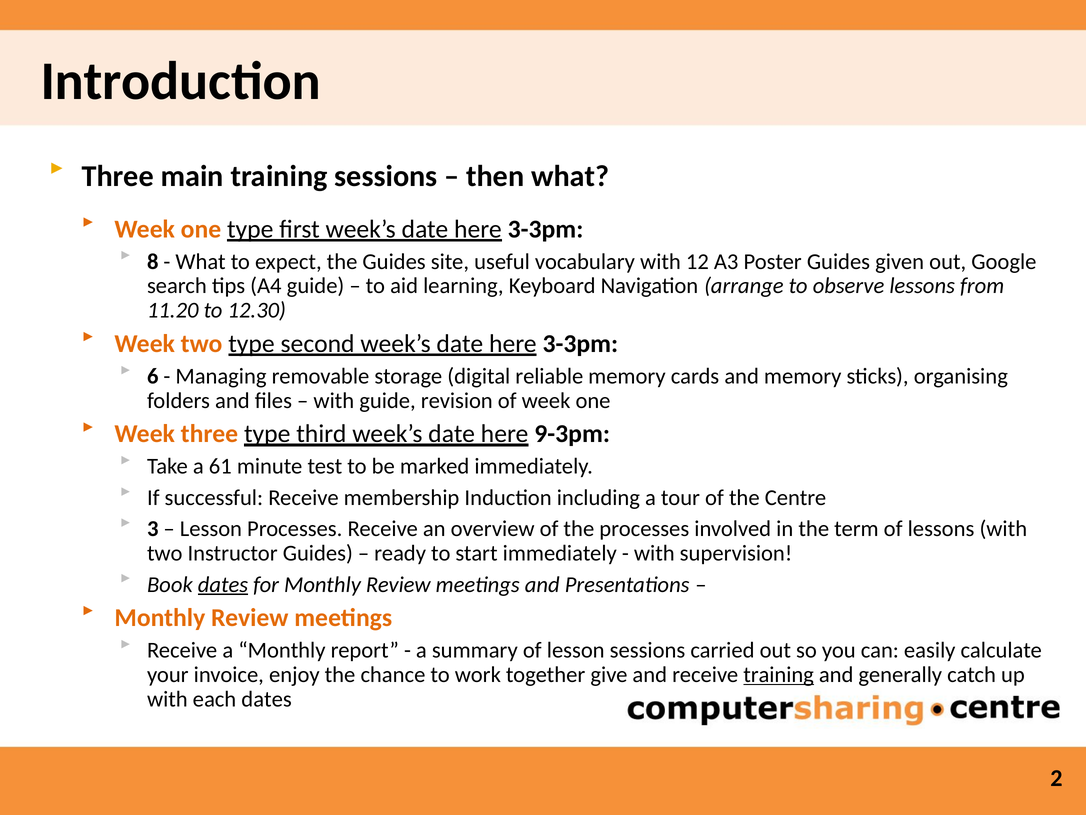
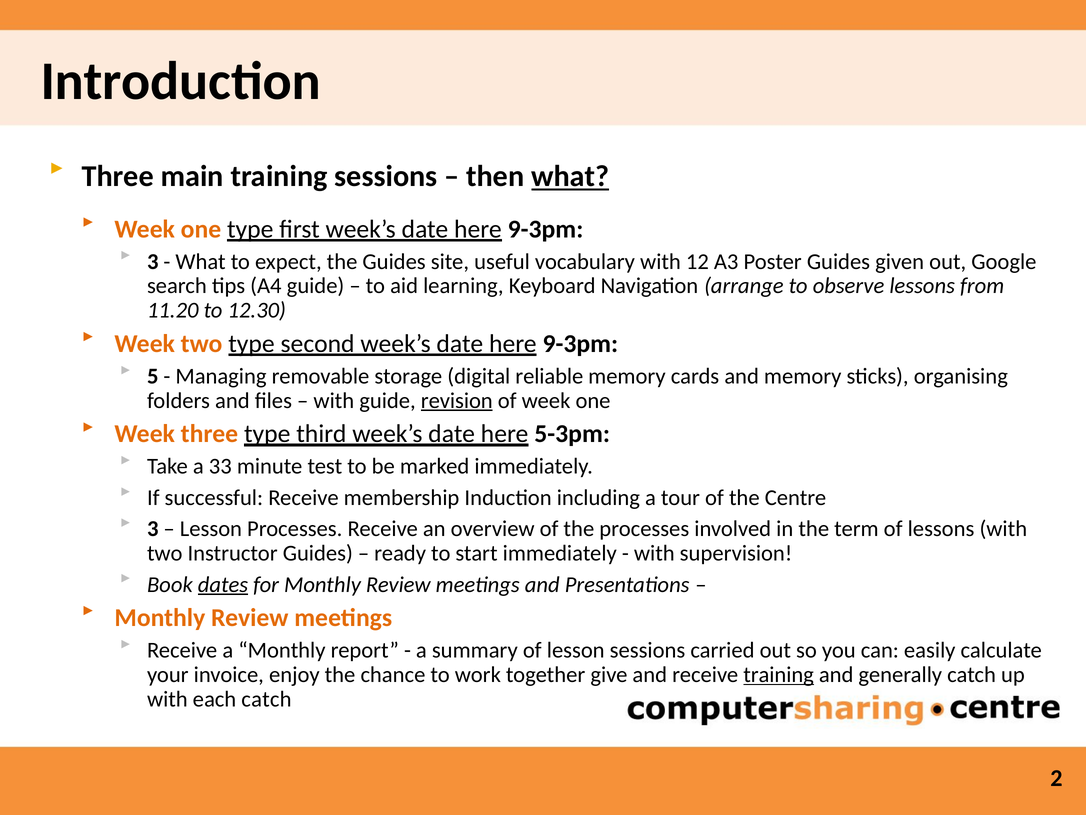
what underline: none -> present (570, 176)
3-3pm: 3-3pm -> 9-3pm (546, 229)
8: 8 -> 3 (153, 261)
3-3pm: 3-3pm -> 9-3pm (580, 344)
6: 6 -> 5 (153, 376)
revision underline: none -> present (457, 400)
9-3pm: 9-3pm -> 5-3pm (572, 434)
61: 61 -> 33 (220, 466)
each dates: dates -> catch (266, 699)
